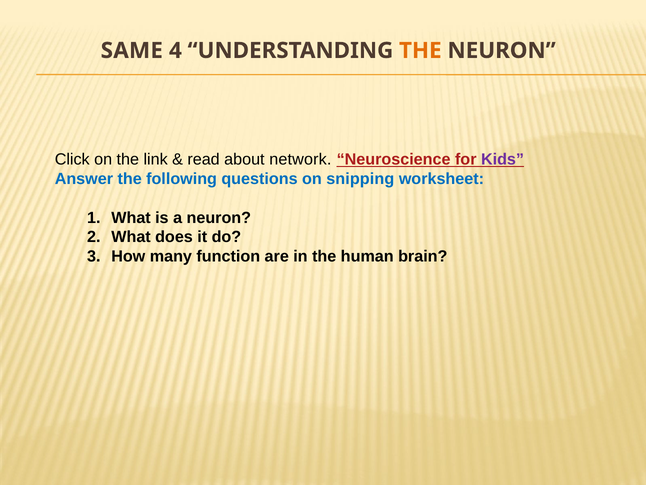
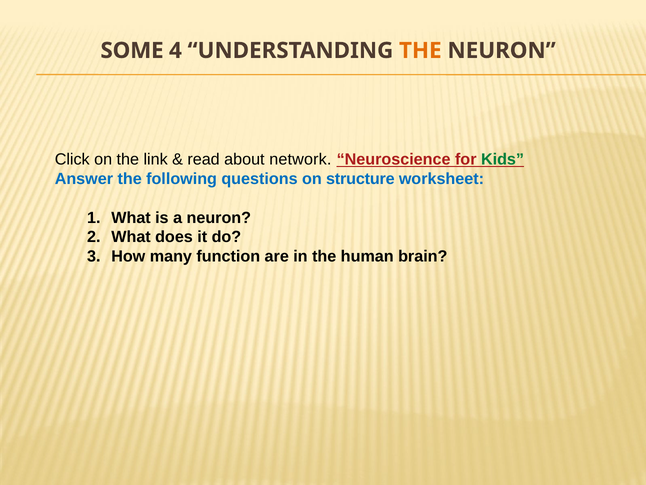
SAME: SAME -> SOME (132, 50)
Kids colour: purple -> green (503, 159)
snipping: snipping -> structure (360, 179)
